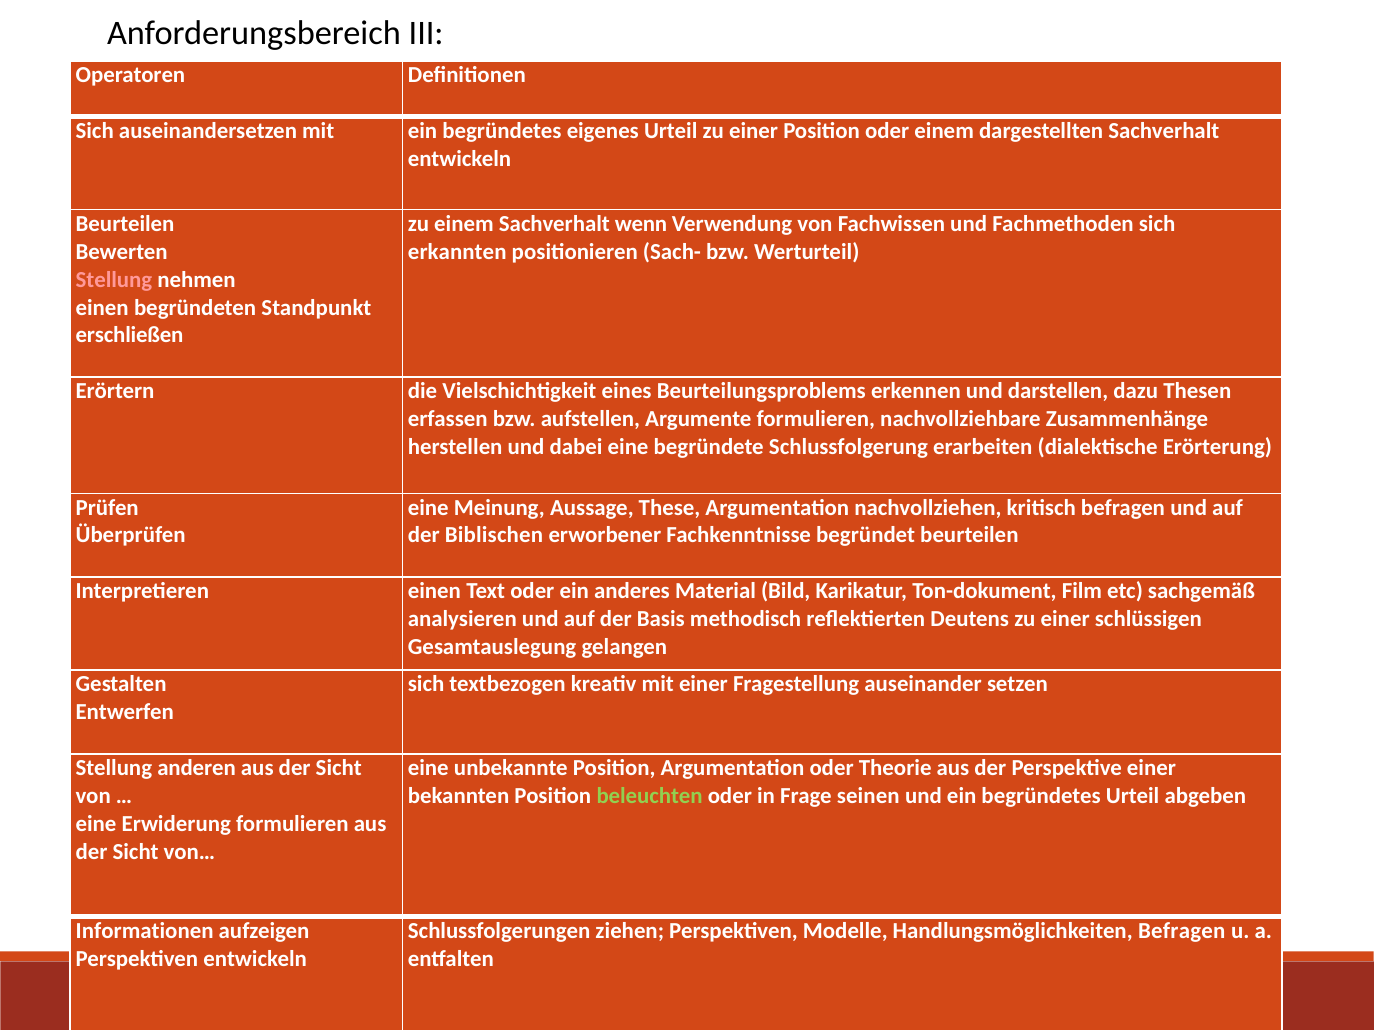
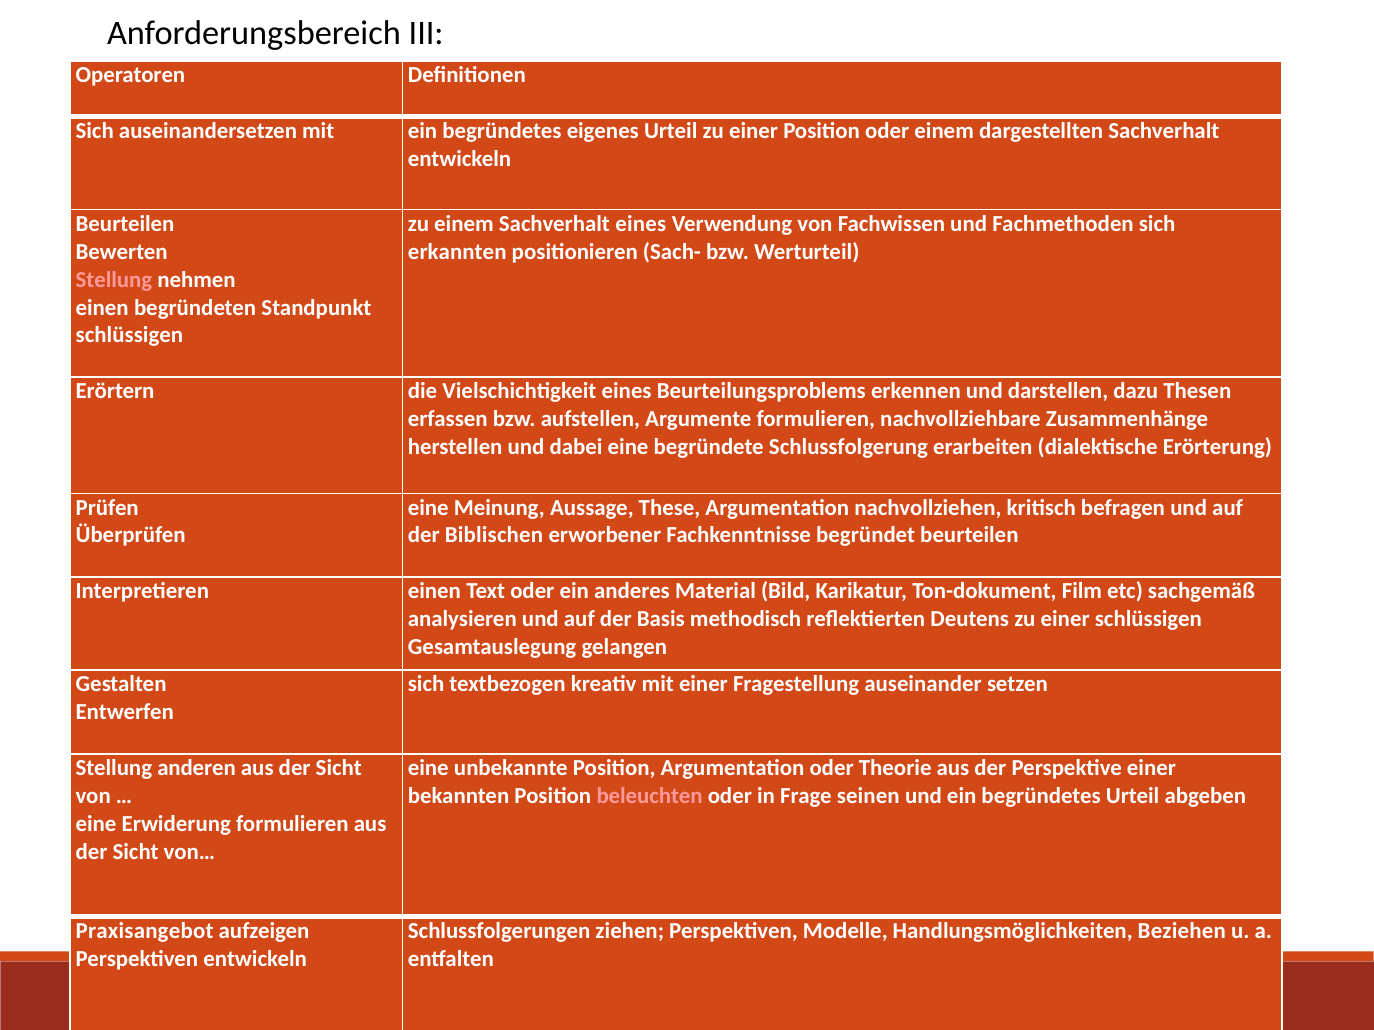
Sachverhalt wenn: wenn -> eines (641, 224)
erschließen: erschließen -> schlüssigen (129, 336)
beleuchten colour: light green -> pink (650, 796)
Informationen: Informationen -> Praxisangebot (145, 931)
Handlungsmöglichkeiten Befragen: Befragen -> Beziehen (1182, 931)
